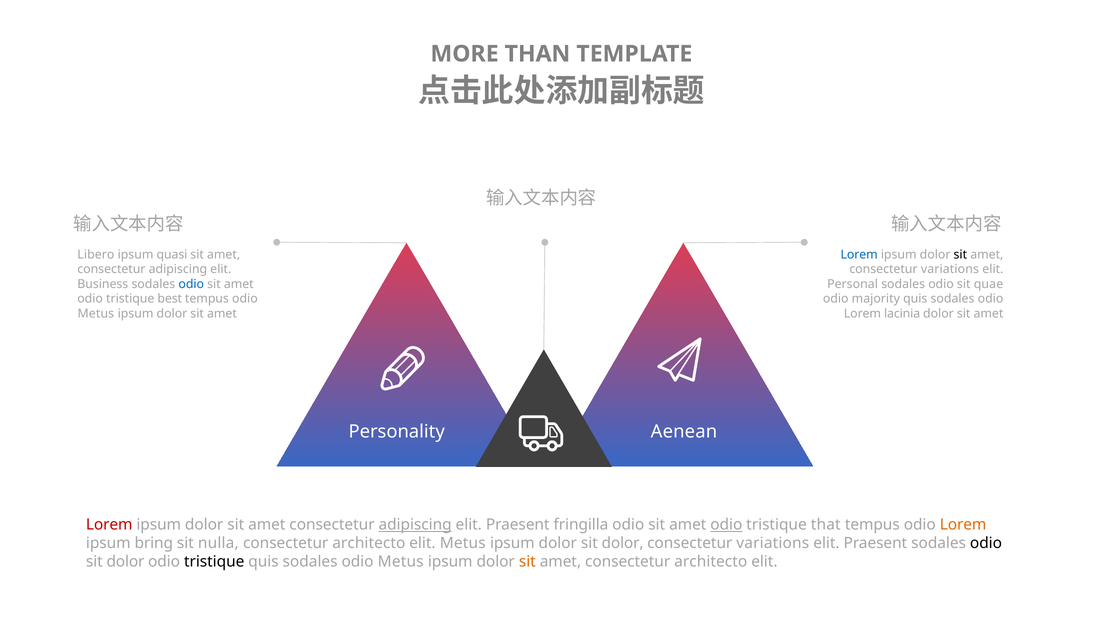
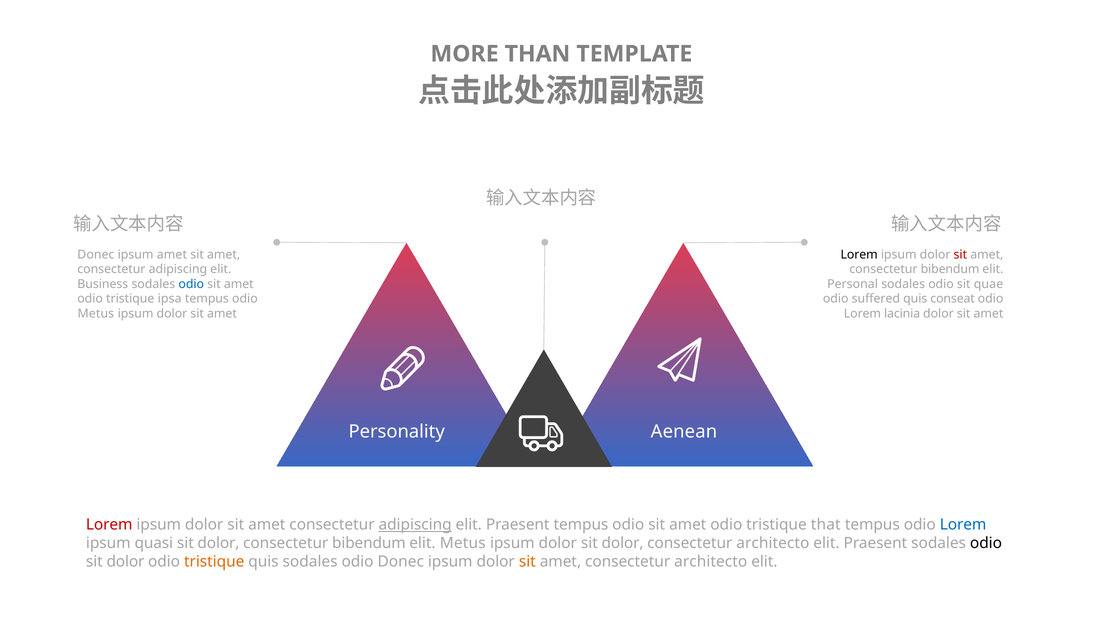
Libero: Libero -> Donec (96, 254)
ipsum quasi: quasi -> amet (172, 254)
Lorem colour: blue -> black (859, 254)
sit colour: black -> red (960, 254)
variations: variations -> bibendum (950, 269)
best: best -> ipsa (170, 299)
majority: majority -> suffered (876, 299)
sodales: sodales -> conseat (953, 299)
Praesent fringilla: fringilla -> tempus (581, 525)
odio underline: present -> none (726, 525)
Lorem colour: orange -> blue (963, 525)
bring: bring -> quasi (154, 543)
nulla: nulla -> dolor (218, 543)
architecto: architecto -> bibendum (369, 543)
variations: variations -> architecto (773, 543)
tristique colour: black -> orange (214, 562)
Metus: Metus -> Donec (401, 562)
